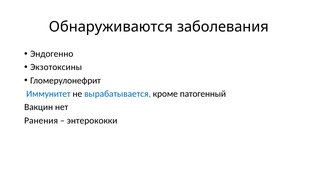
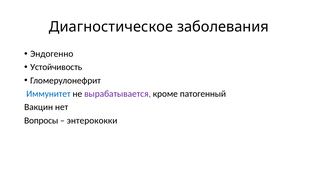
Обнаруживаются: Обнаруживаются -> Диагностическое (111, 27)
Экзотоксины: Экзотоксины -> Устойчивость (56, 67)
вырабатывается colour: blue -> purple (118, 94)
Ранения: Ранения -> Вопросы (41, 120)
